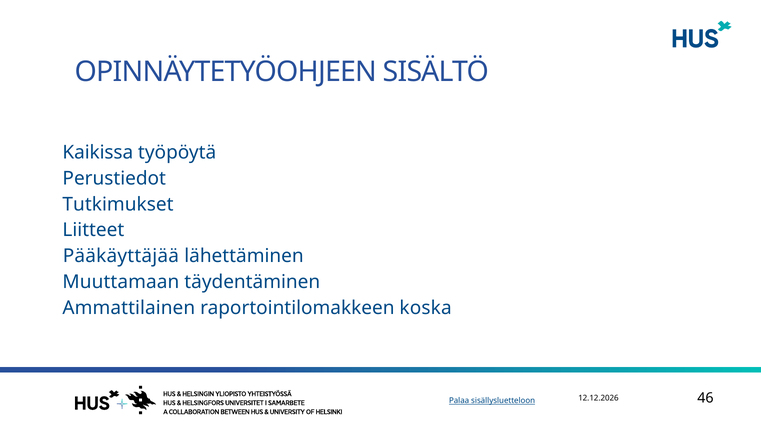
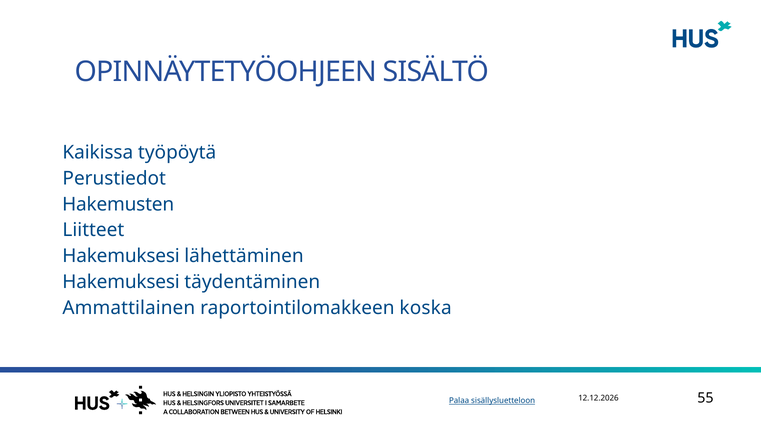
Tutkimukset: Tutkimukset -> Hakemusten (118, 204)
Pääkäyttäjää: Pääkäyttäjää -> Hakemuksesi (121, 256)
Muuttamaan: Muuttamaan -> Hakemuksesi (121, 282)
46: 46 -> 55 (705, 398)
